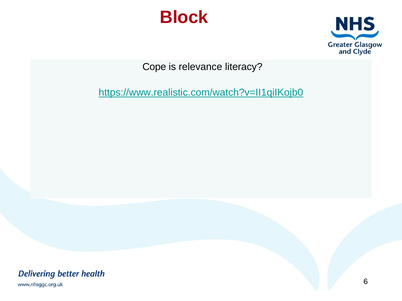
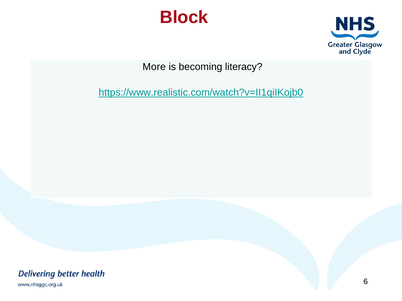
Cope: Cope -> More (154, 67)
relevance: relevance -> becoming (200, 67)
